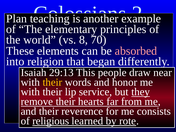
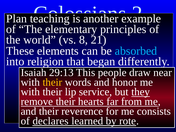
70: 70 -> 21 (99, 40)
absorbed colour: pink -> light blue (136, 51)
religious: religious -> declares (51, 121)
